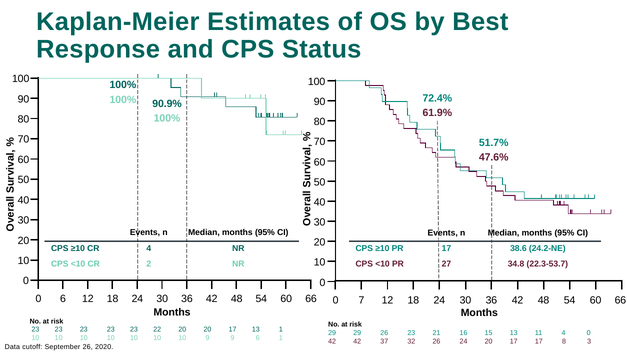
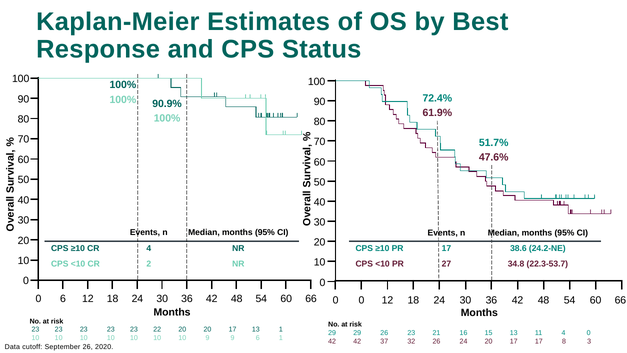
0 7: 7 -> 0 (361, 300)
